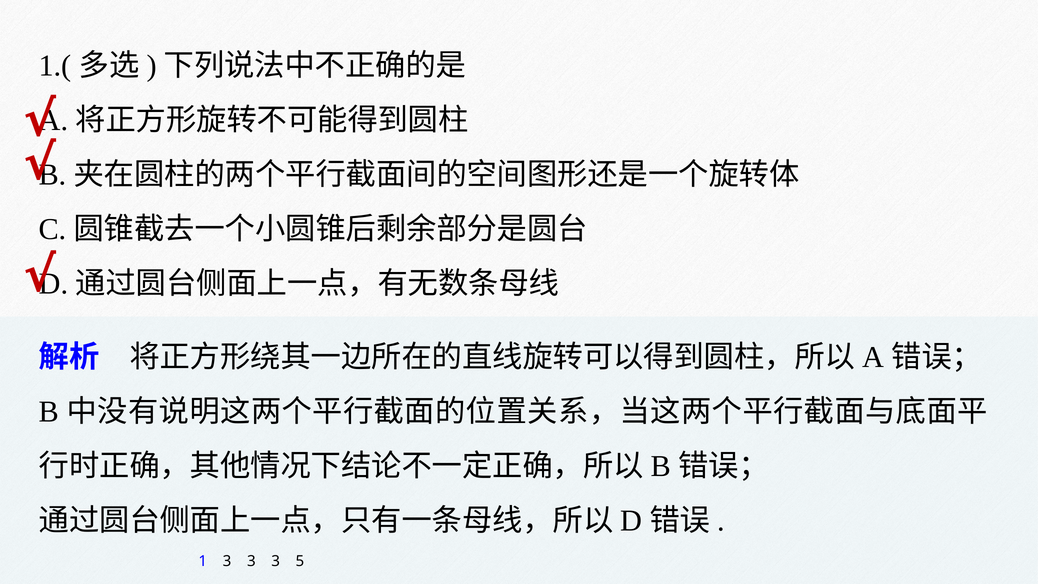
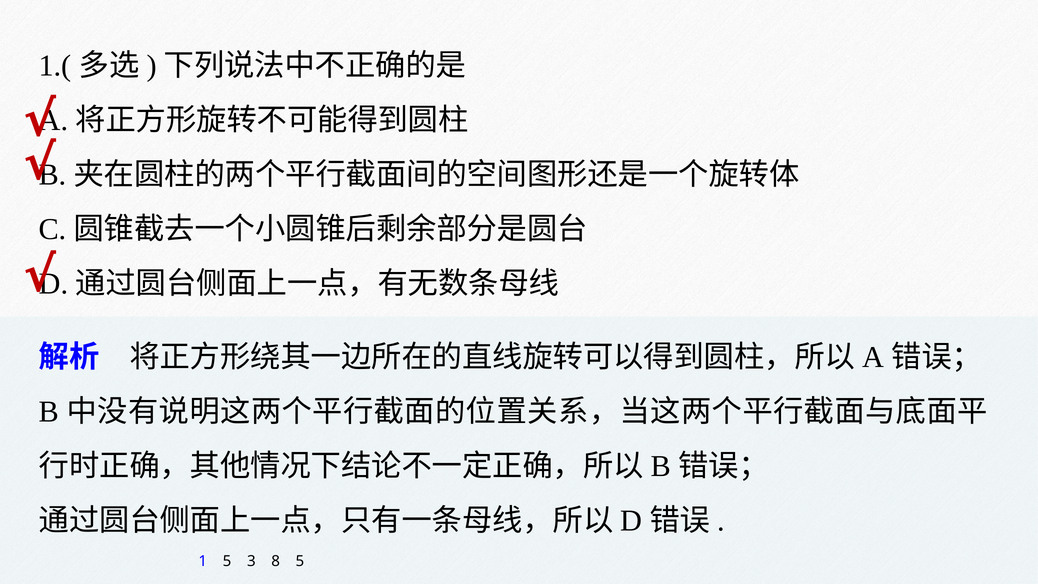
1 3: 3 -> 5 (227, 561)
3: 3 -> 8 (276, 561)
